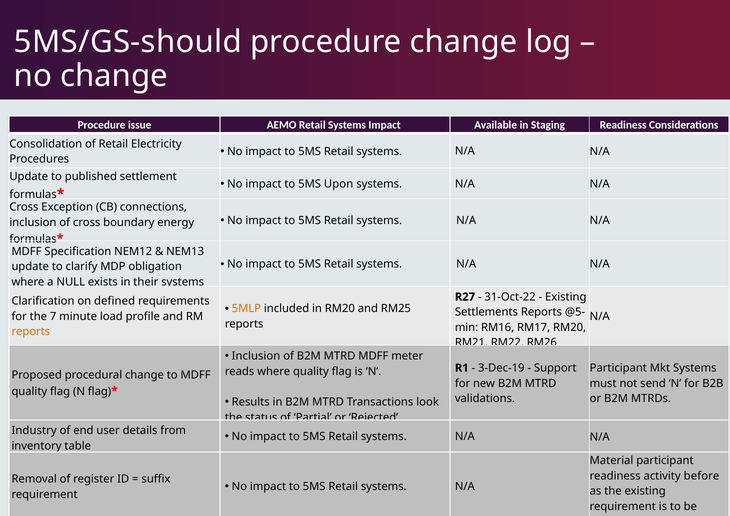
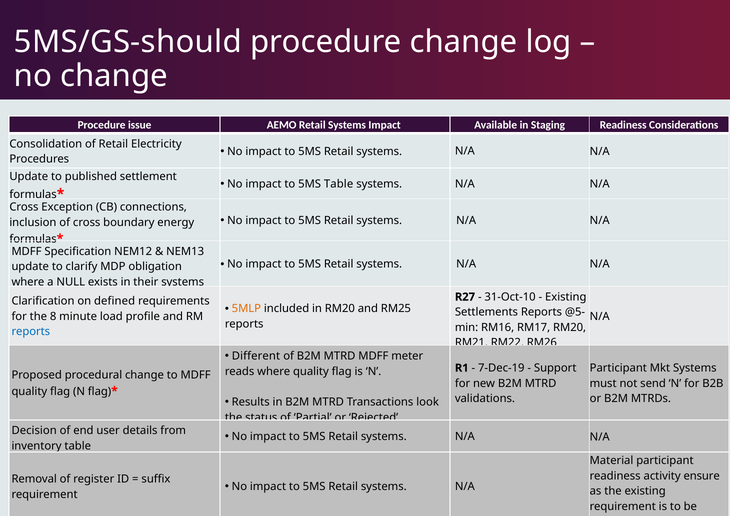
5MS Upon: Upon -> Table (339, 184)
31-Oct-22: 31-Oct-22 -> 31-Oct-10 (510, 297)
7: 7 -> 8 (53, 316)
reports colour: orange -> blue (31, 332)
Inclusion: Inclusion -> Different (256, 356)
3-Dec-19: 3-Dec-19 -> 7-Dec-19 (501, 368)
Industry: Industry -> Decision (34, 431)
before: before -> ensure (702, 476)
